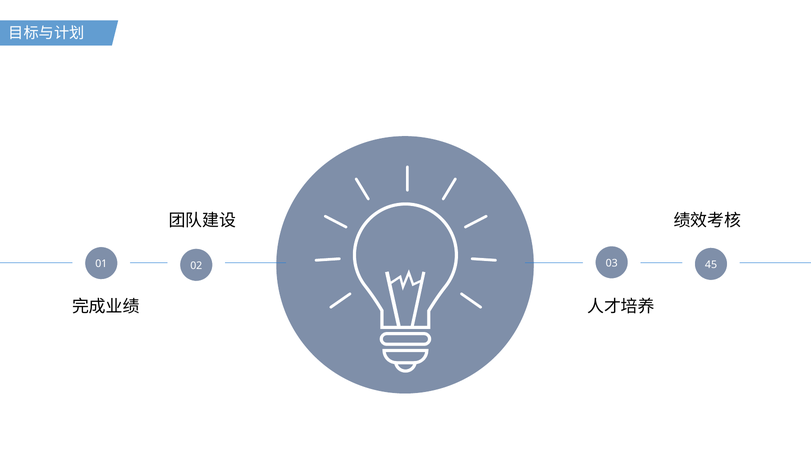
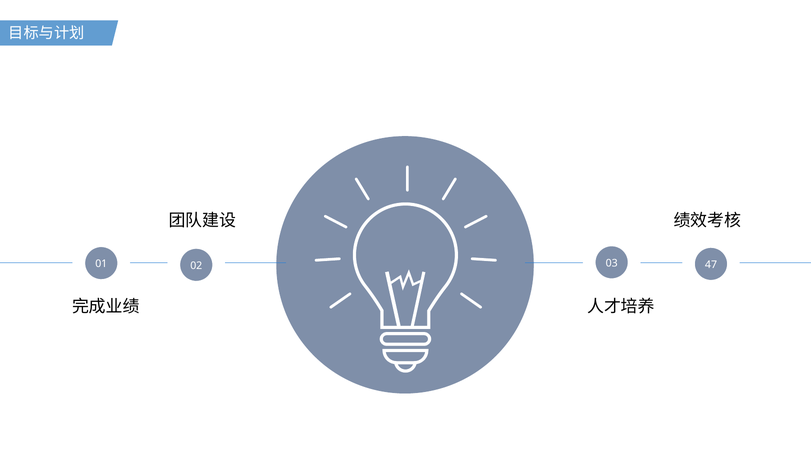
45: 45 -> 47 (711, 265)
